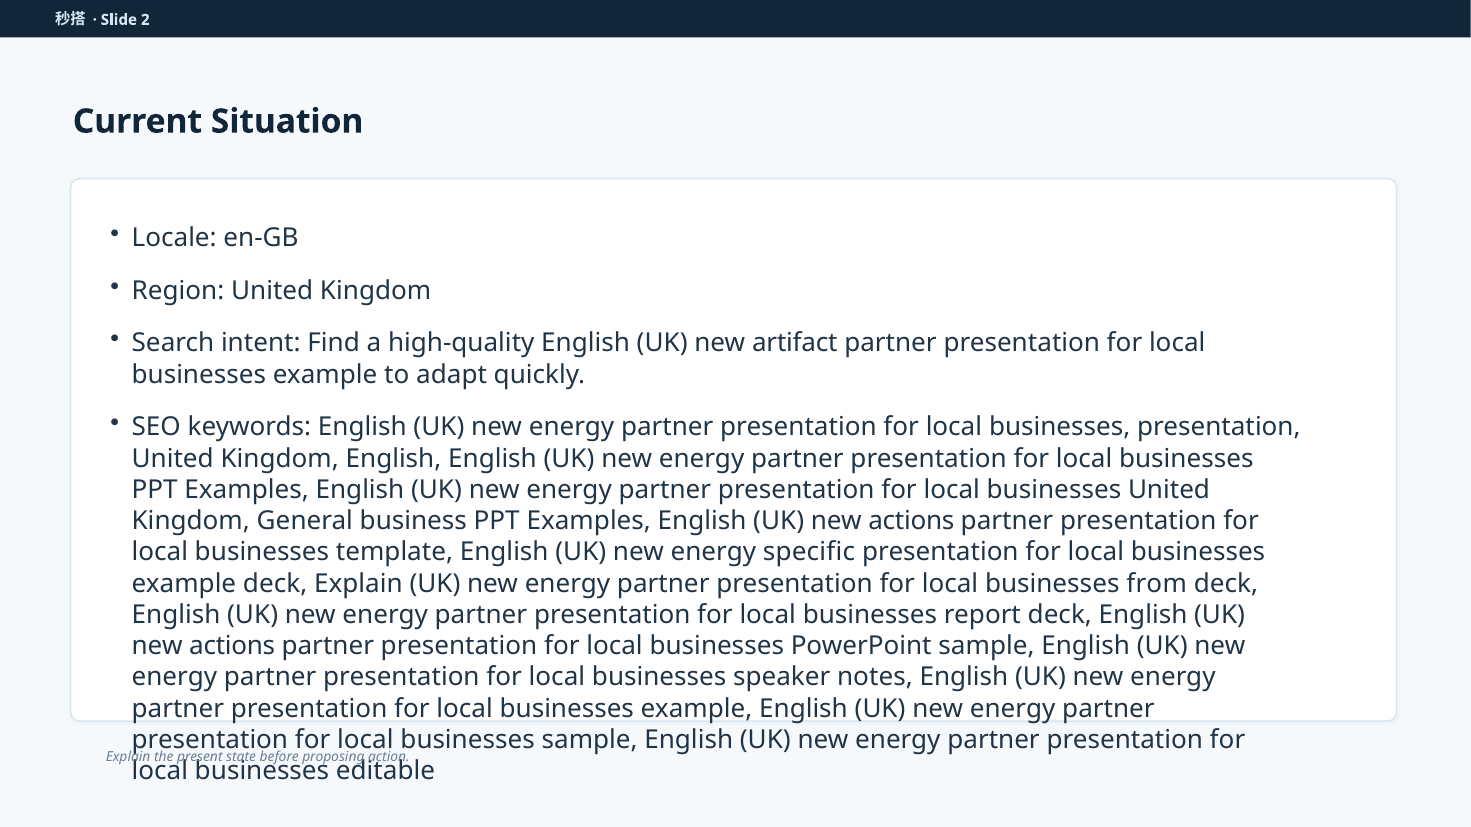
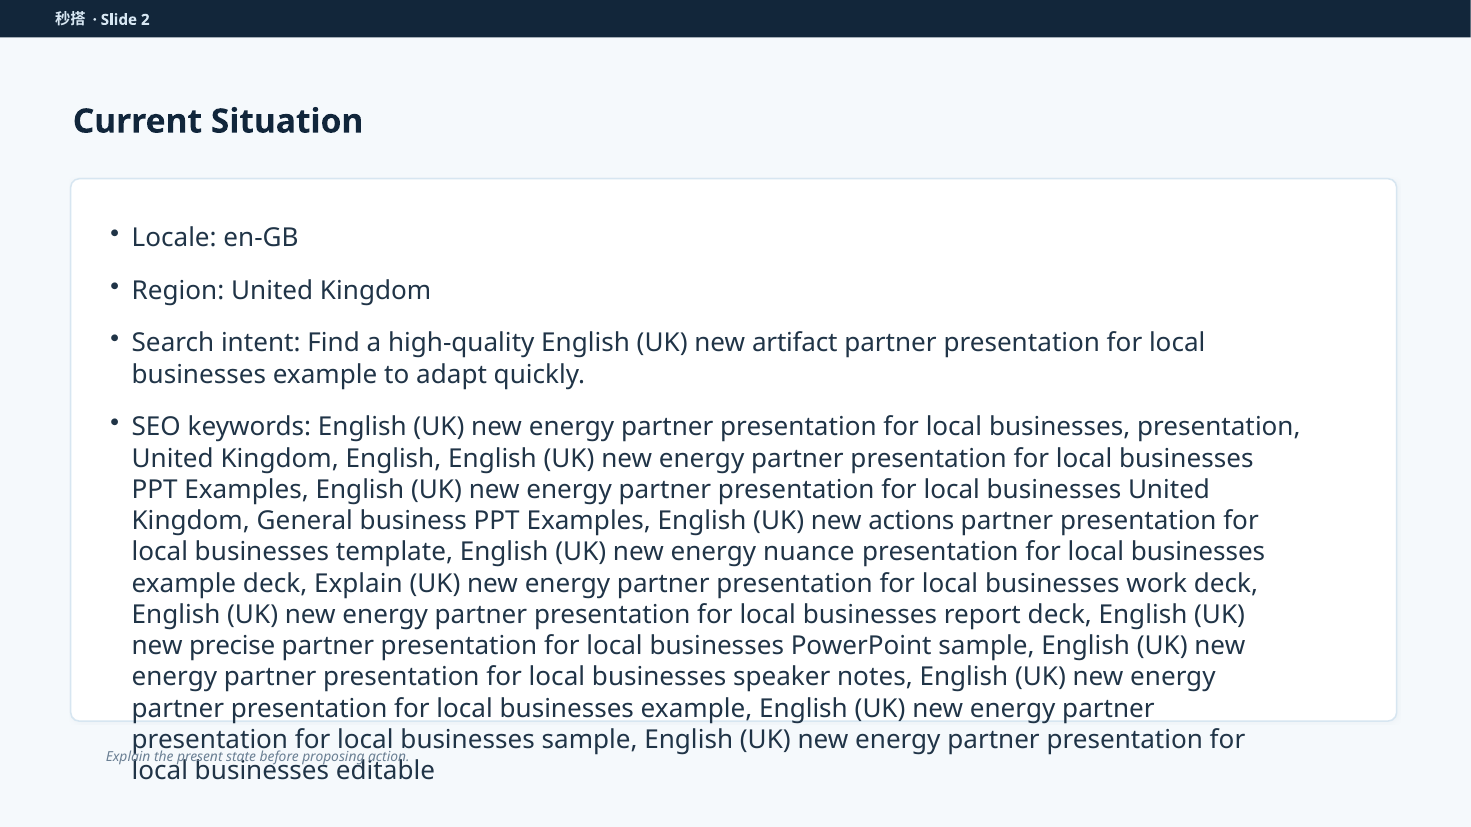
specific: specific -> nuance (809, 553)
from: from -> work (1157, 584)
actions: actions -> precise (232, 646)
